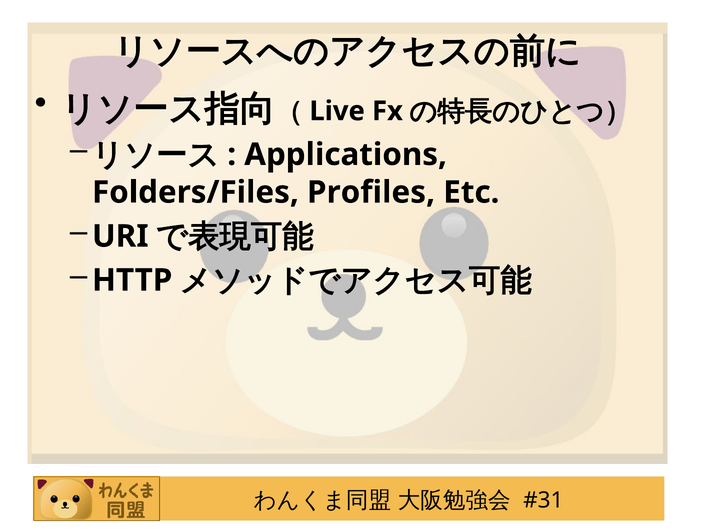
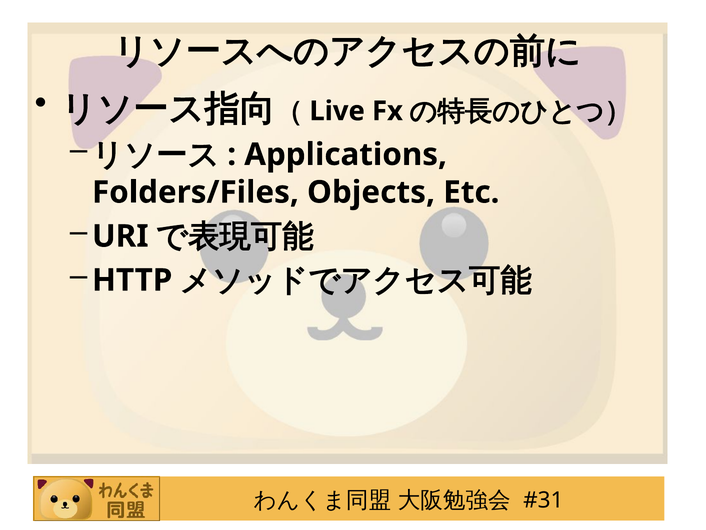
Profiles: Profiles -> Objects (371, 192)
